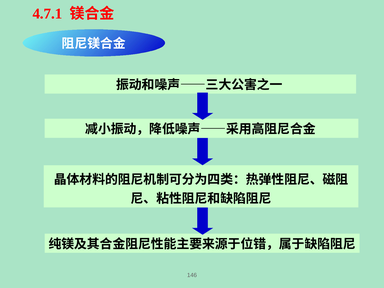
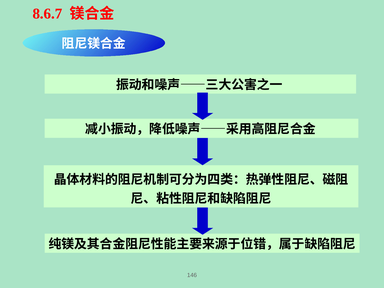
4.7.1: 4.7.1 -> 8.6.7 (47, 14)
